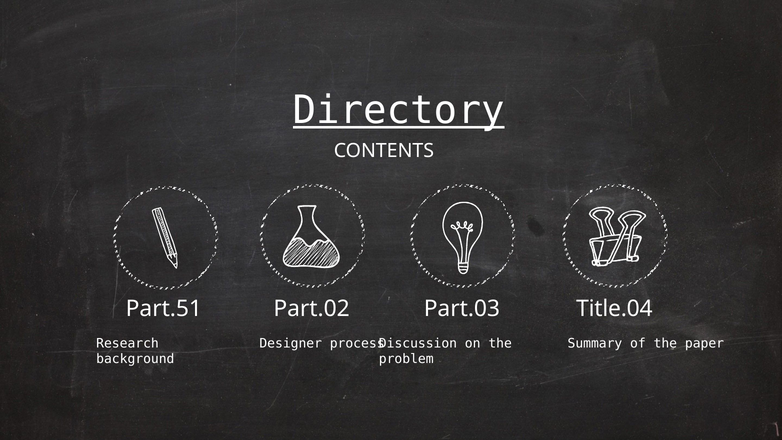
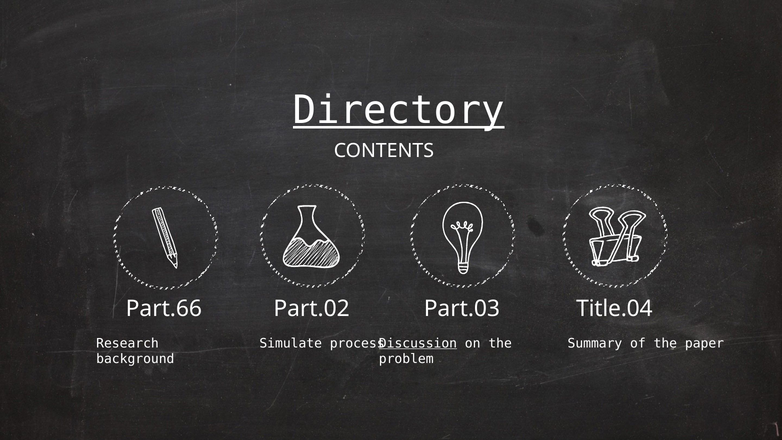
Part.51: Part.51 -> Part.66 (164, 309)
Designer: Designer -> Simulate (291, 343)
Discussion underline: none -> present (418, 343)
